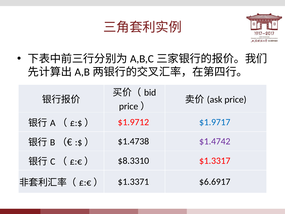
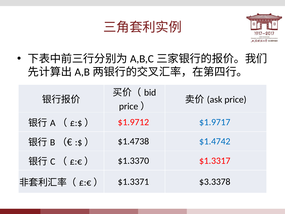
$1.4742 colour: purple -> blue (215, 141)
$8.3310: $8.3310 -> $1.3370 (133, 161)
$6.6917: $6.6917 -> $3.3378 (215, 182)
